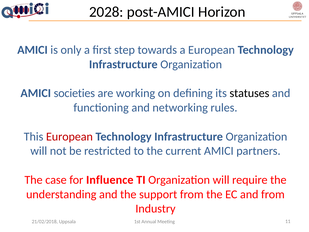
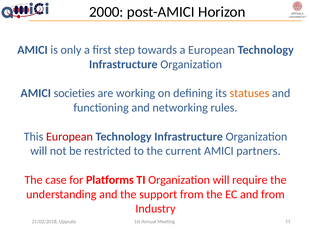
2028: 2028 -> 2000 (106, 12)
statuses colour: black -> orange (249, 93)
Influence: Influence -> Platforms (110, 180)
